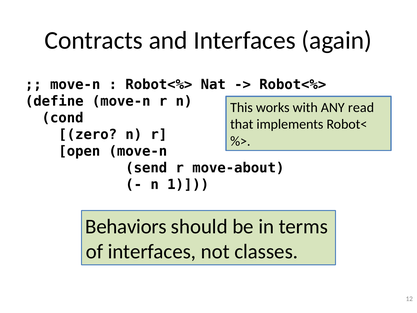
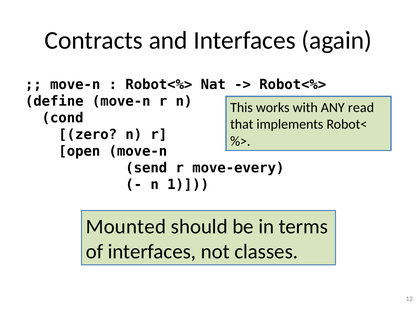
move-about: move-about -> move-every (238, 168)
Behaviors: Behaviors -> Mounted (126, 226)
